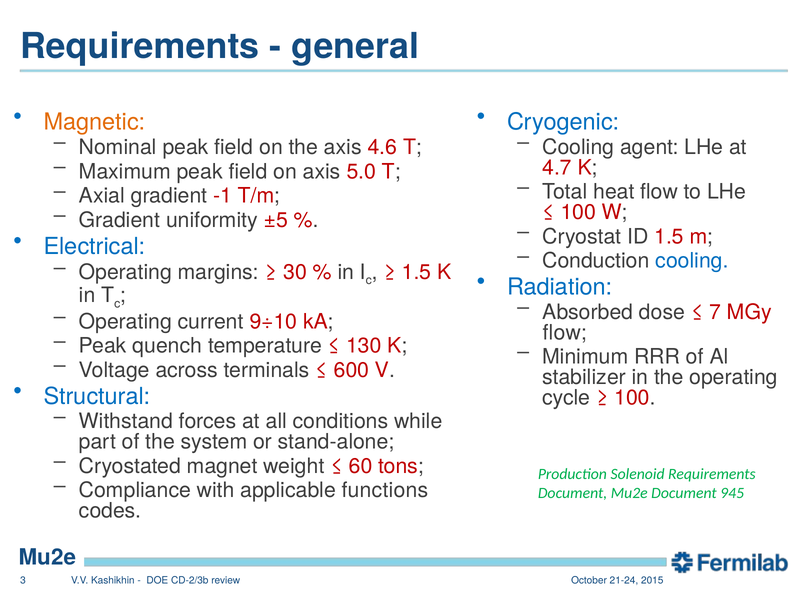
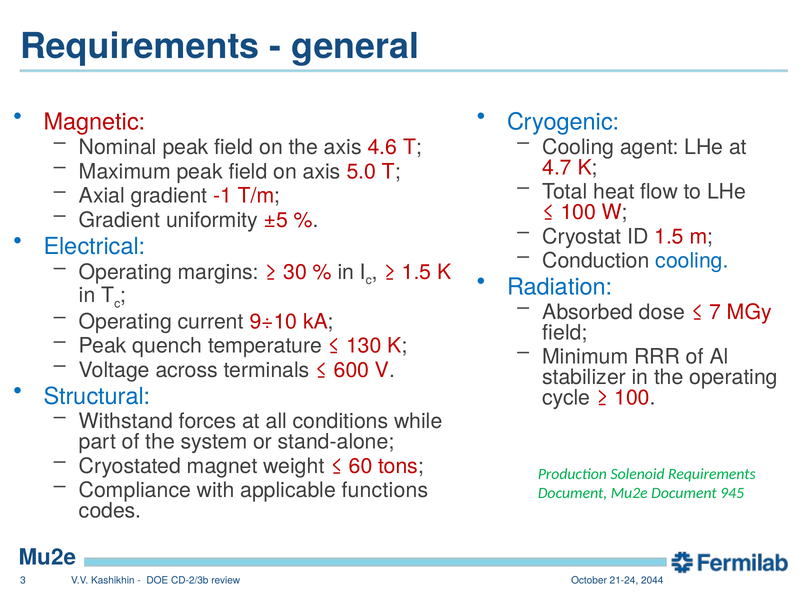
Magnetic colour: orange -> red (94, 122)
flow: flow -> field (565, 333)
2015: 2015 -> 2044 (652, 581)
